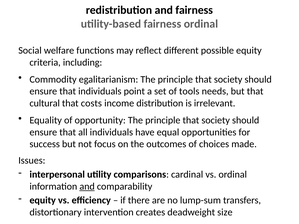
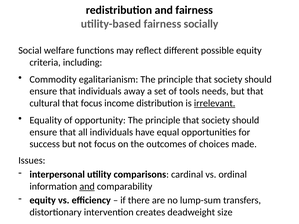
fairness ordinal: ordinal -> socially (201, 24)
point: point -> away (134, 91)
that costs: costs -> focus (91, 103)
irrelevant underline: none -> present (215, 103)
